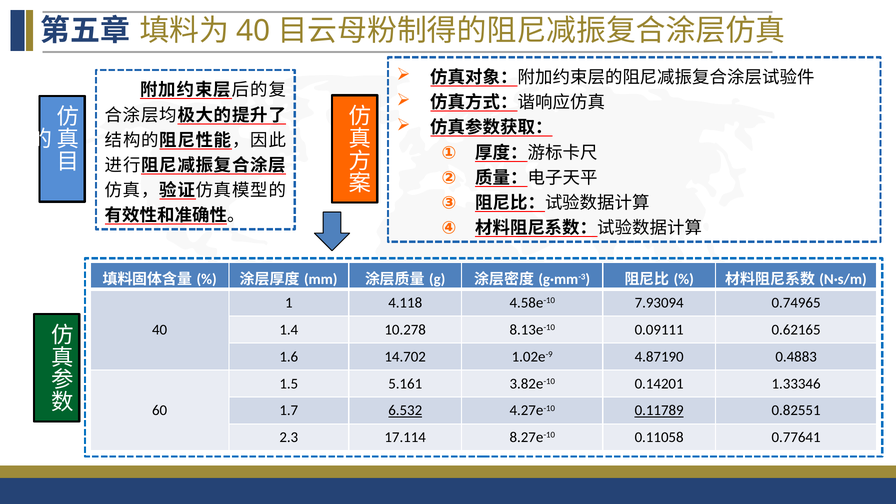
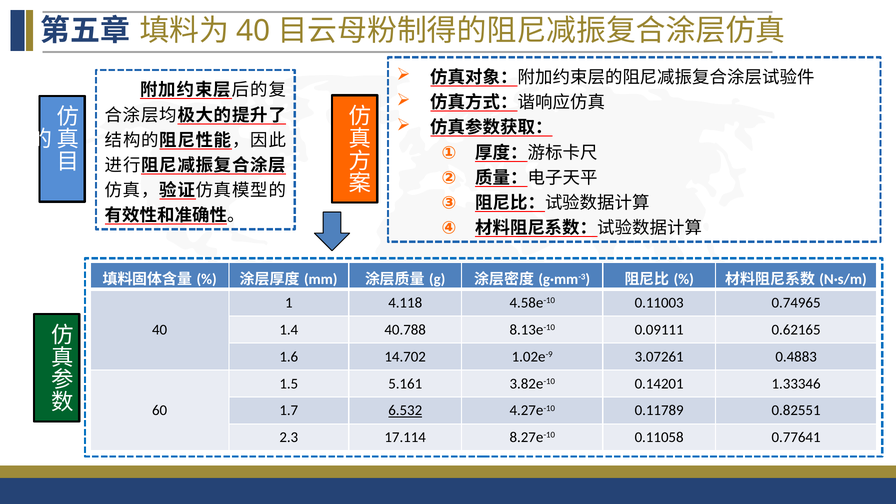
7.93094: 7.93094 -> 0.11003 (659, 303)
10.278: 10.278 -> 40.788 (405, 330)
4.87190: 4.87190 -> 3.07261 (659, 357)
0.11789 underline: present -> none (659, 411)
